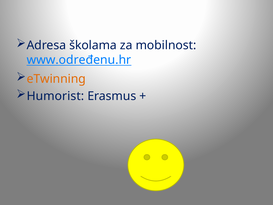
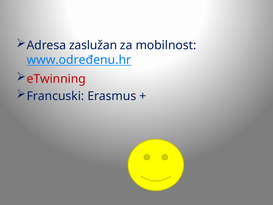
školama: školama -> zaslužan (93, 45)
eTwinning colour: orange -> red (56, 79)
Humorist: Humorist -> Francuski (55, 96)
